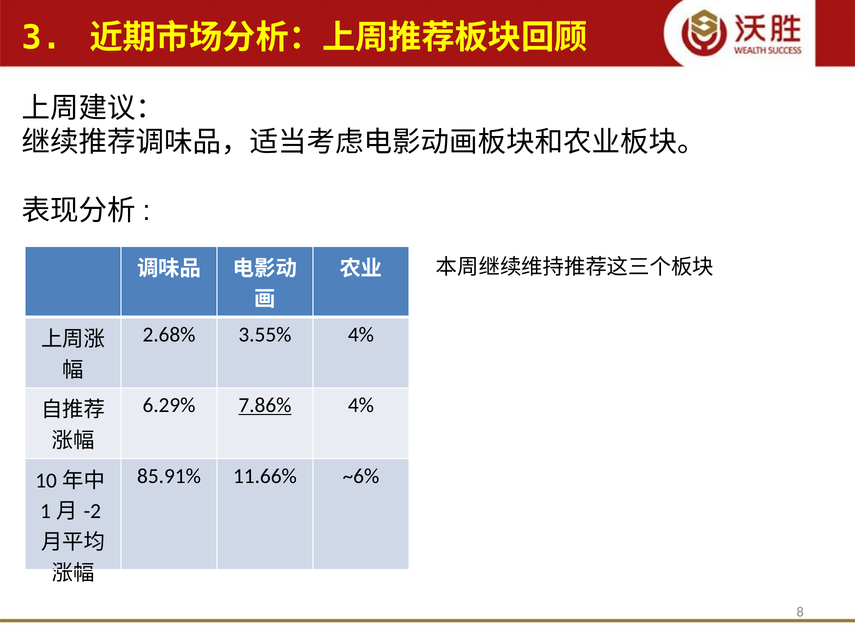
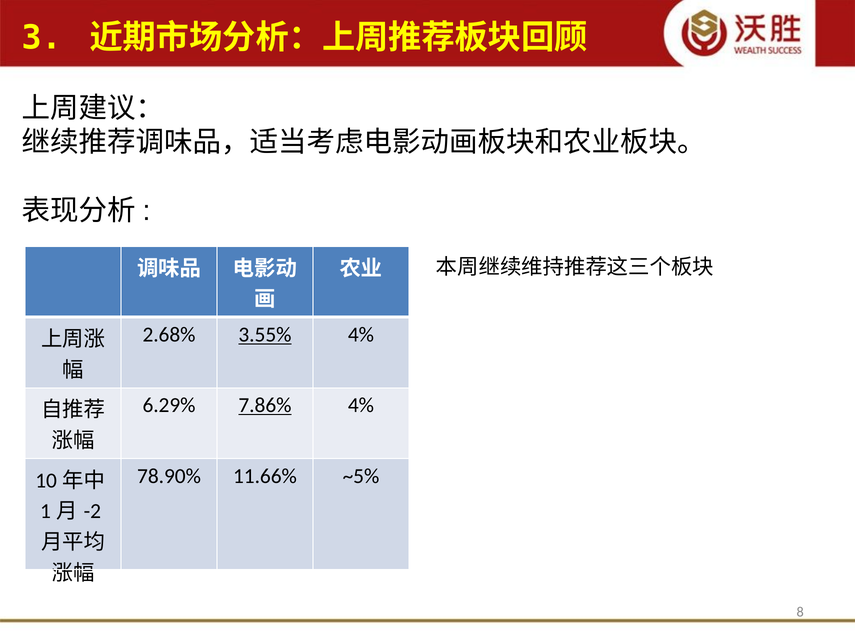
3.55% underline: none -> present (265, 335)
85.91%: 85.91% -> 78.90% (169, 476)
~6%: ~6% -> ~5% (361, 476)
